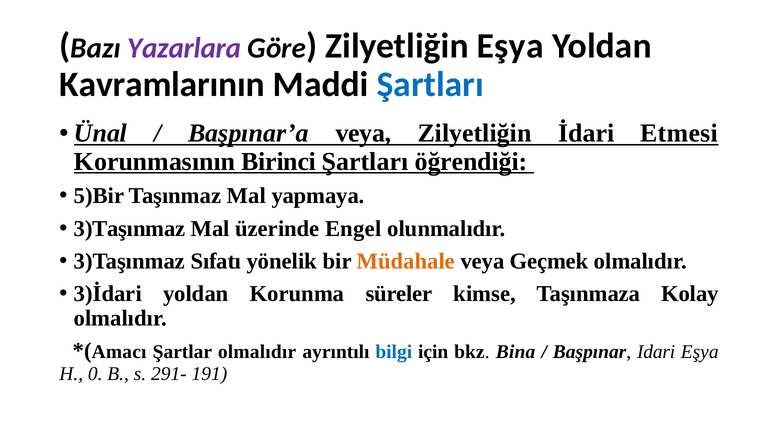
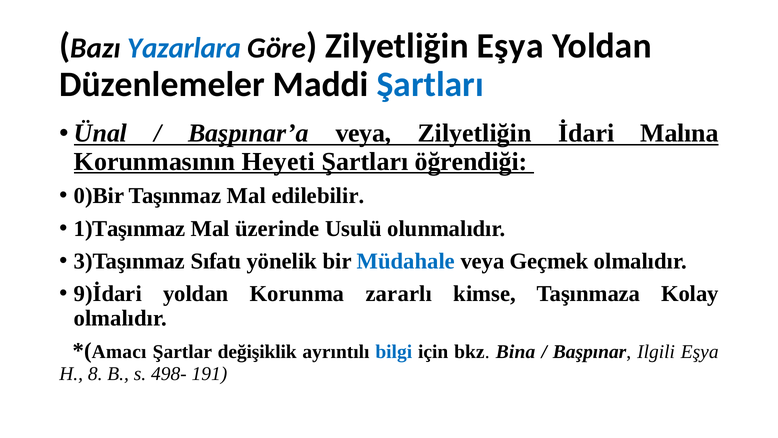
Yazarlara colour: purple -> blue (184, 48)
Kavramlarının: Kavramlarının -> Düzenlemeler (162, 85)
Etmesi: Etmesi -> Malına (679, 133)
Birinci: Birinci -> Heyeti (278, 161)
5)Bir: 5)Bir -> 0)Bir (99, 196)
yapmaya: yapmaya -> edilebilir (318, 196)
3)Taşınmaz: 3)Taşınmaz -> 1)Taşınmaz (130, 228)
Engel: Engel -> Usulü (353, 228)
Müdahale colour: orange -> blue (406, 261)
3)İdari: 3)İdari -> 9)İdari (108, 294)
süreler: süreler -> zararlı (399, 294)
Şartlar olmalıdır: olmalıdır -> değişiklik (257, 352)
Idari: Idari -> Ilgili (656, 352)
0: 0 -> 8 (95, 373)
291-: 291- -> 498- (169, 373)
